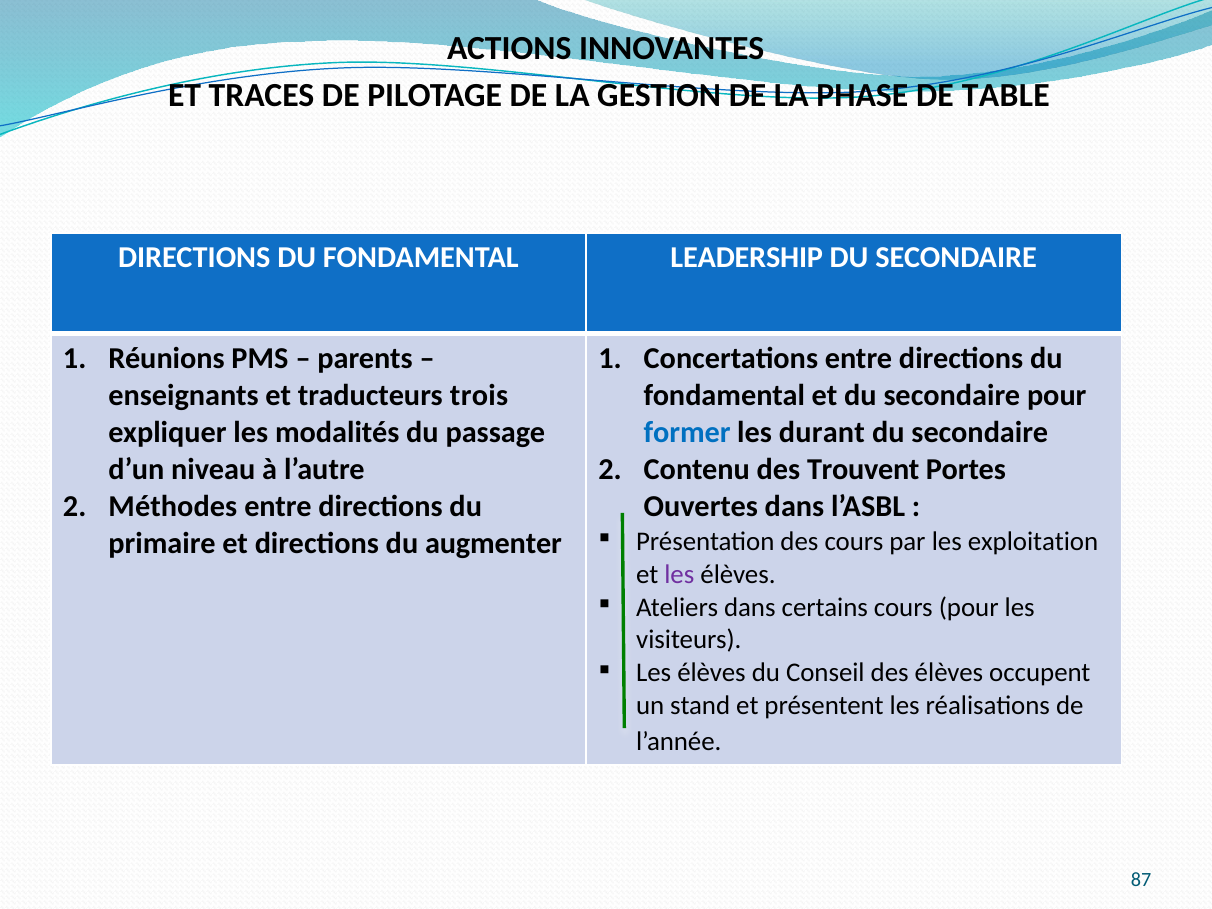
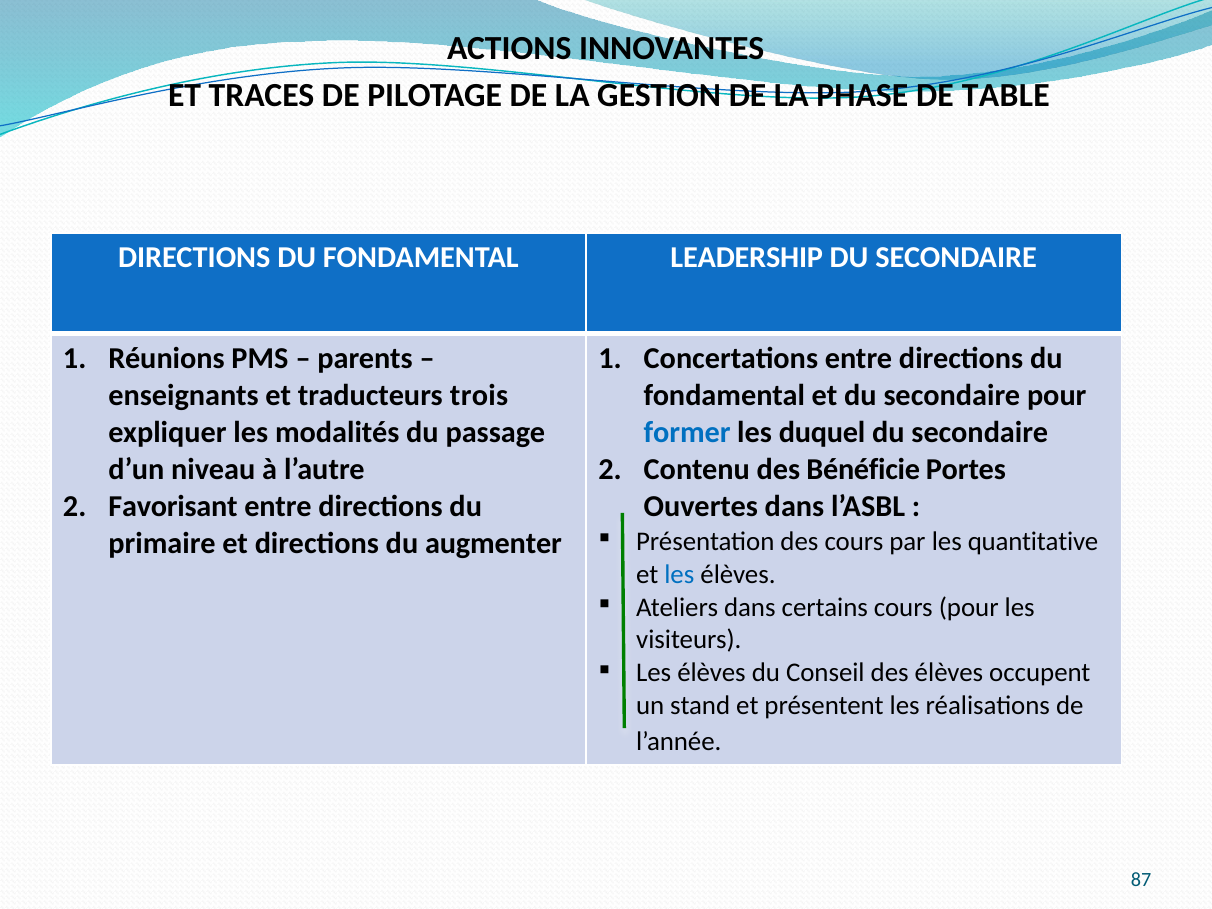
durant: durant -> duquel (822, 432)
Trouvent: Trouvent -> Bénéficie (863, 469)
Méthodes: Méthodes -> Favorisant (173, 506)
exploitation: exploitation -> quantitative (1033, 541)
les colour: purple -> blue (679, 574)
